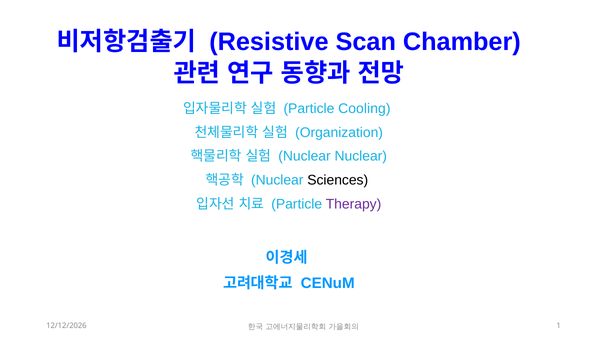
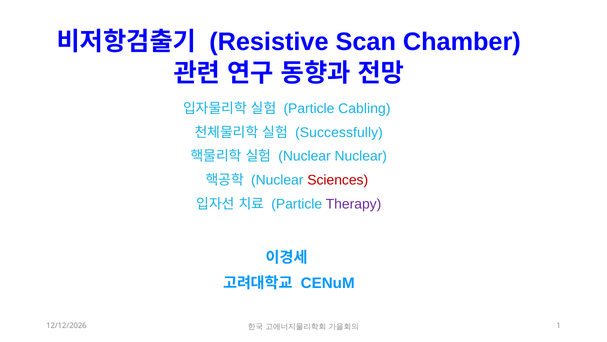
Cooling: Cooling -> Cabling (364, 108)
Organization: Organization -> Successfully (339, 132)
Sciences colour: black -> red (338, 180)
